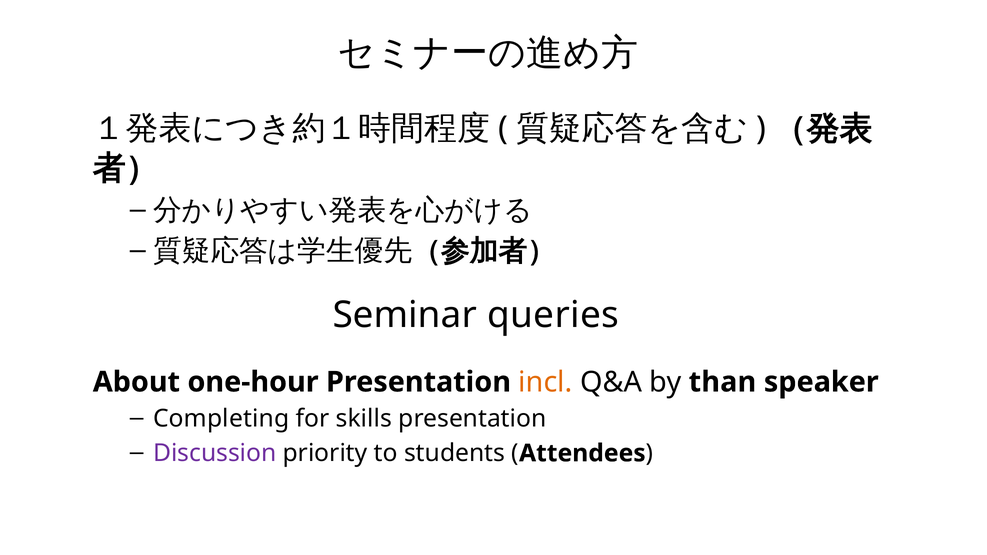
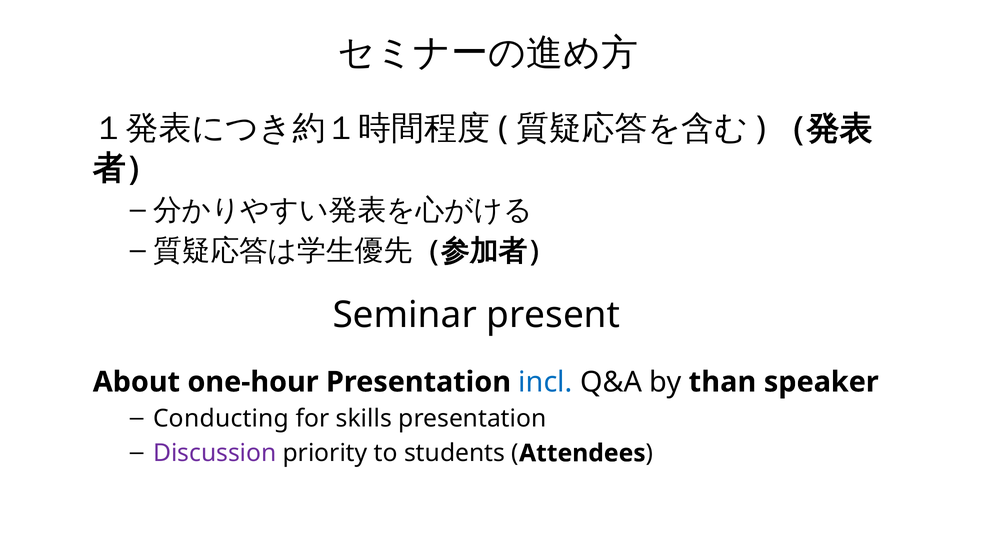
queries: queries -> present (553, 315)
incl colour: orange -> blue (546, 382)
Completing: Completing -> Conducting (221, 419)
